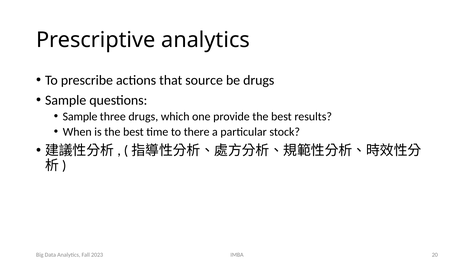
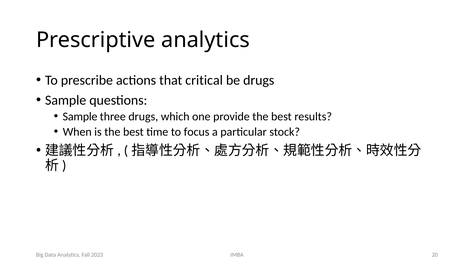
source: source -> critical (204, 80)
there: there -> focus (197, 132)
